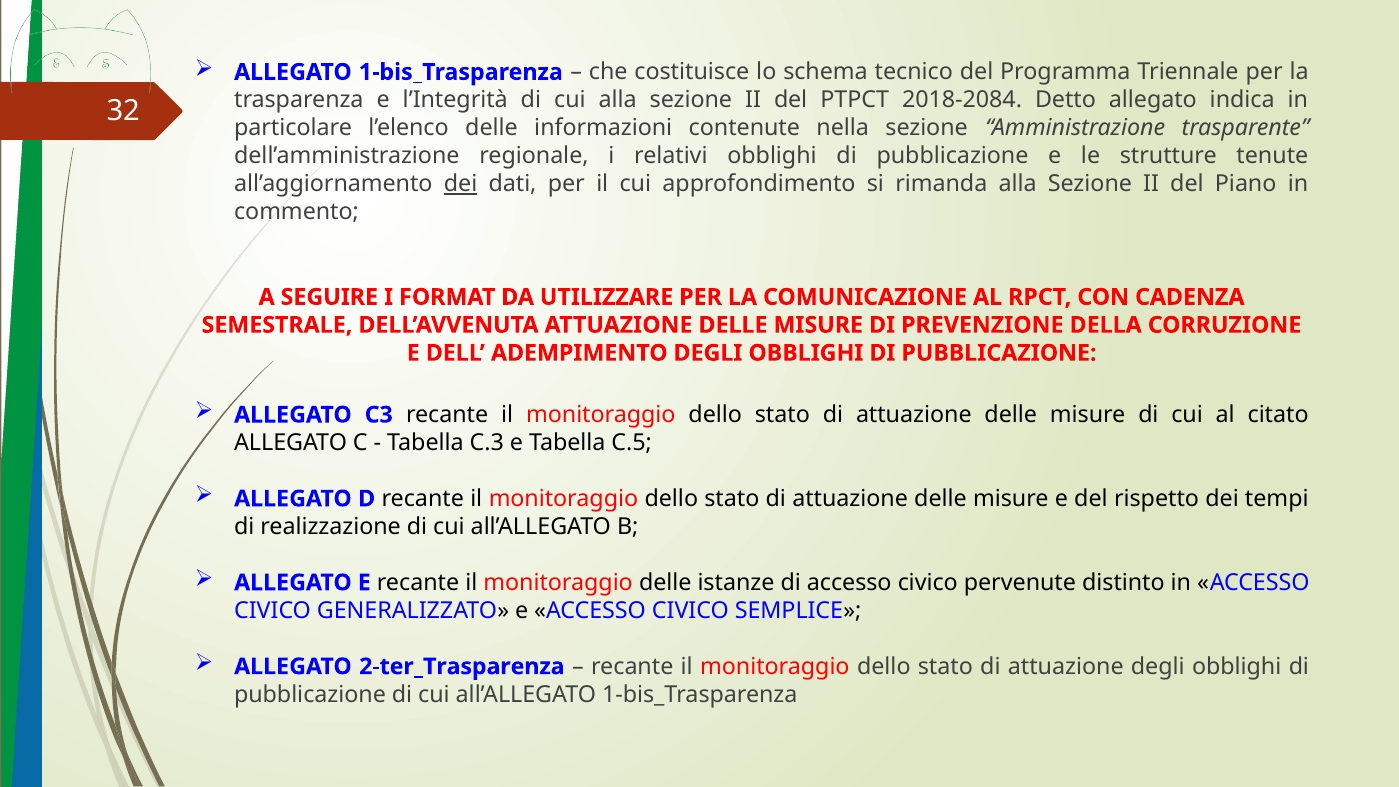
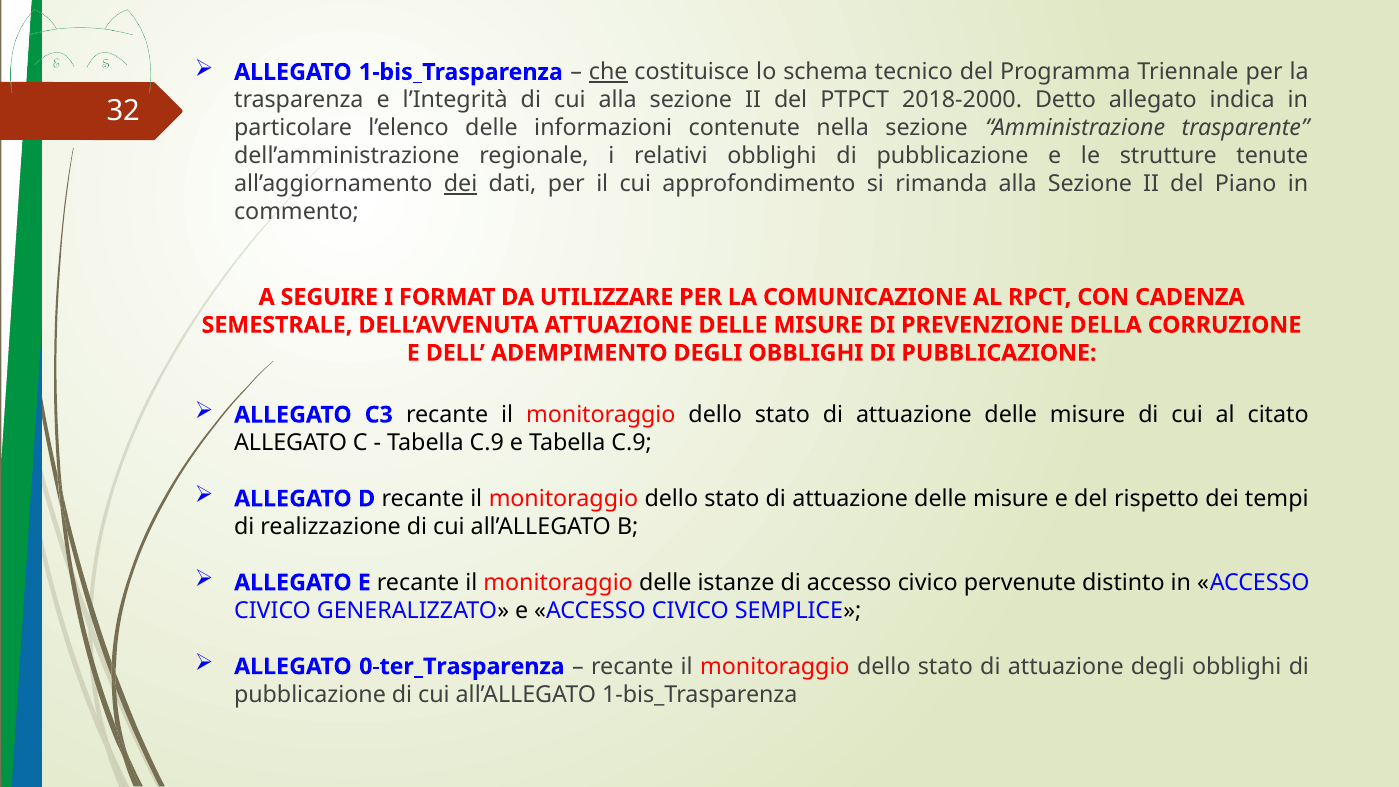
che underline: none -> present (608, 72)
2018-2084: 2018-2084 -> 2018-2000 (962, 100)
C.3: C.3 -> C.9 (487, 443)
e Tabella C.5: C.5 -> C.9 (632, 443)
2-ter_Trasparenza: 2-ter_Trasparenza -> 0-ter_Trasparenza (462, 666)
